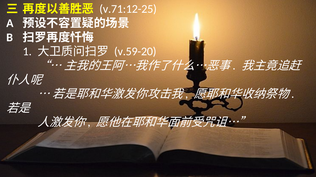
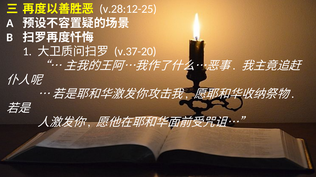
v.71:12-25: v.71:12-25 -> v.28:12-25 (128, 9)
v.59-20: v.59-20 -> v.37-20 (135, 52)
